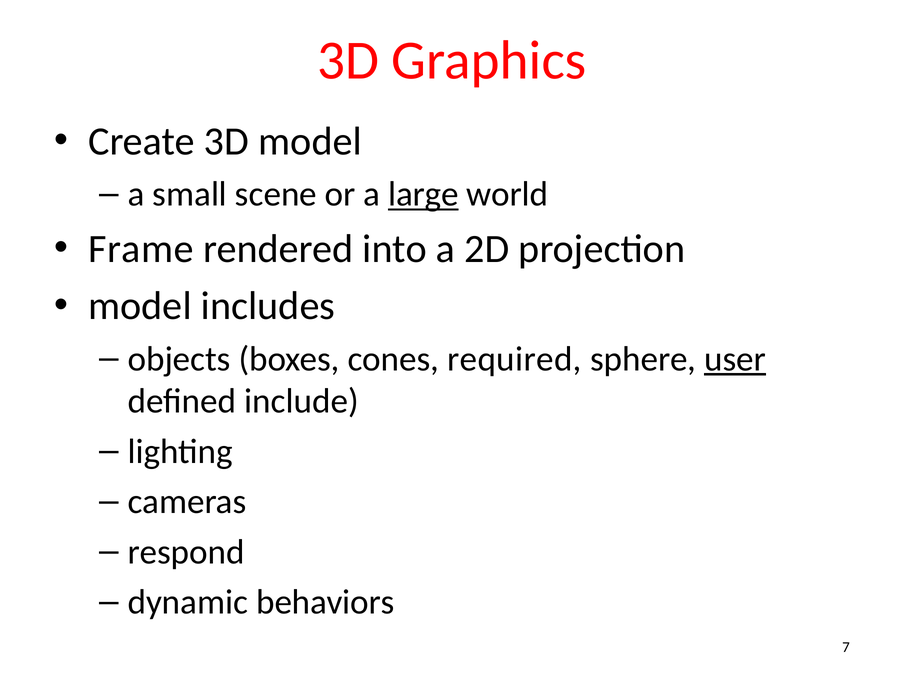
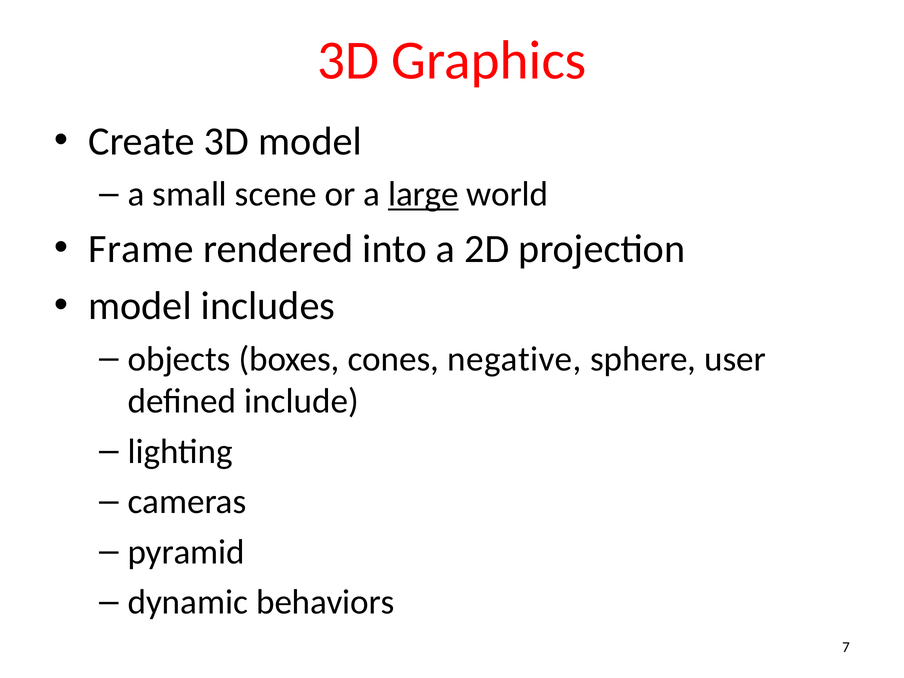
required: required -> negative (514, 359)
user underline: present -> none (735, 359)
respond: respond -> pyramid (186, 552)
